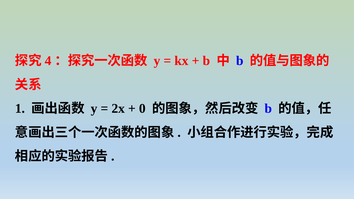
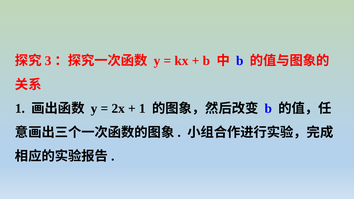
4: 4 -> 3 (48, 61)
0: 0 -> 1 (142, 109)
